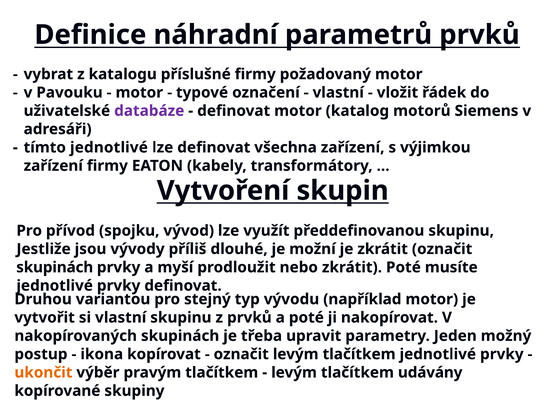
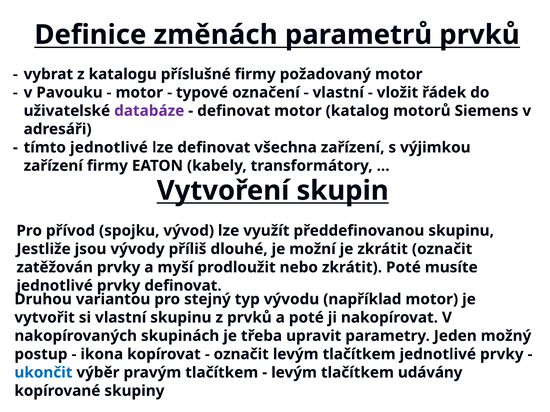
náhradní: náhradní -> změnách (216, 35)
skupinách: skupinách -> zatěžován (55, 268)
ukončit colour: orange -> blue (43, 373)
